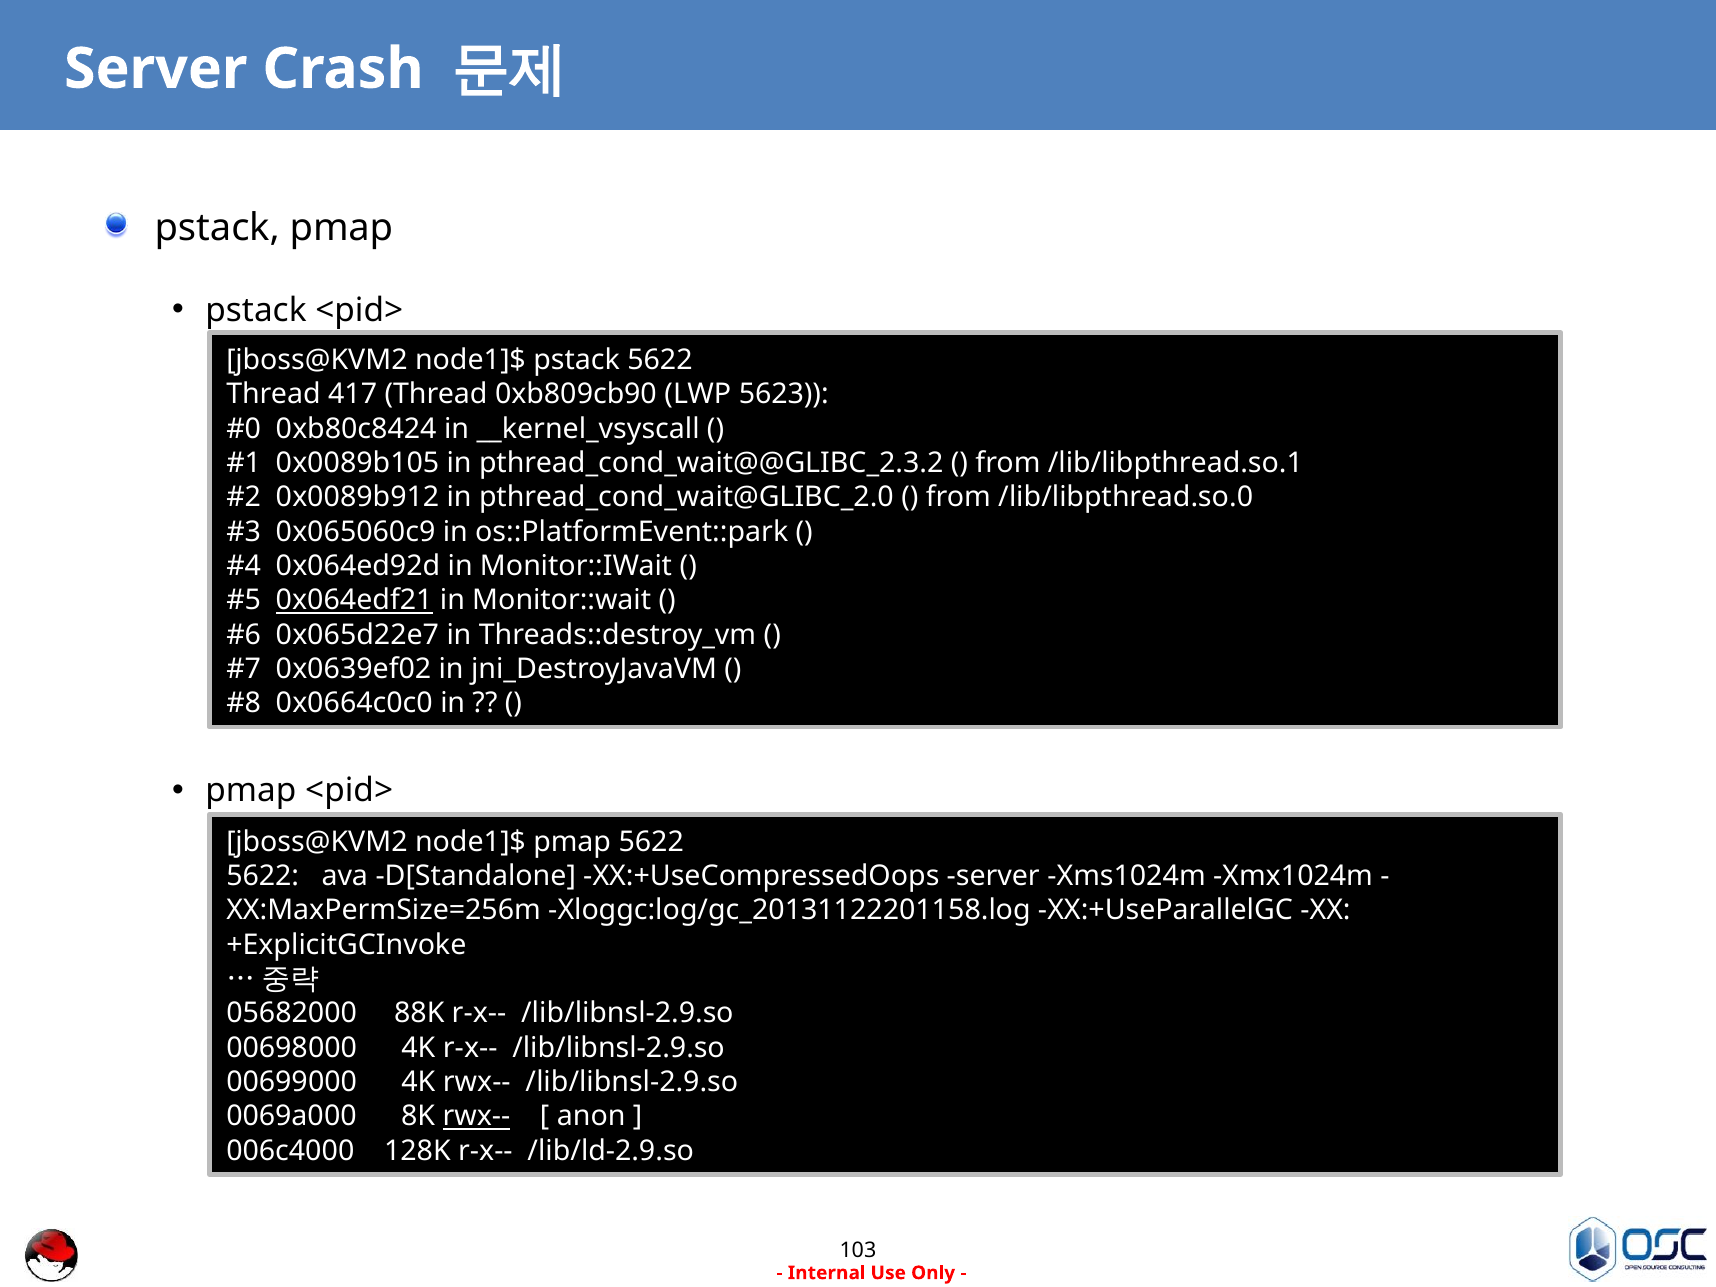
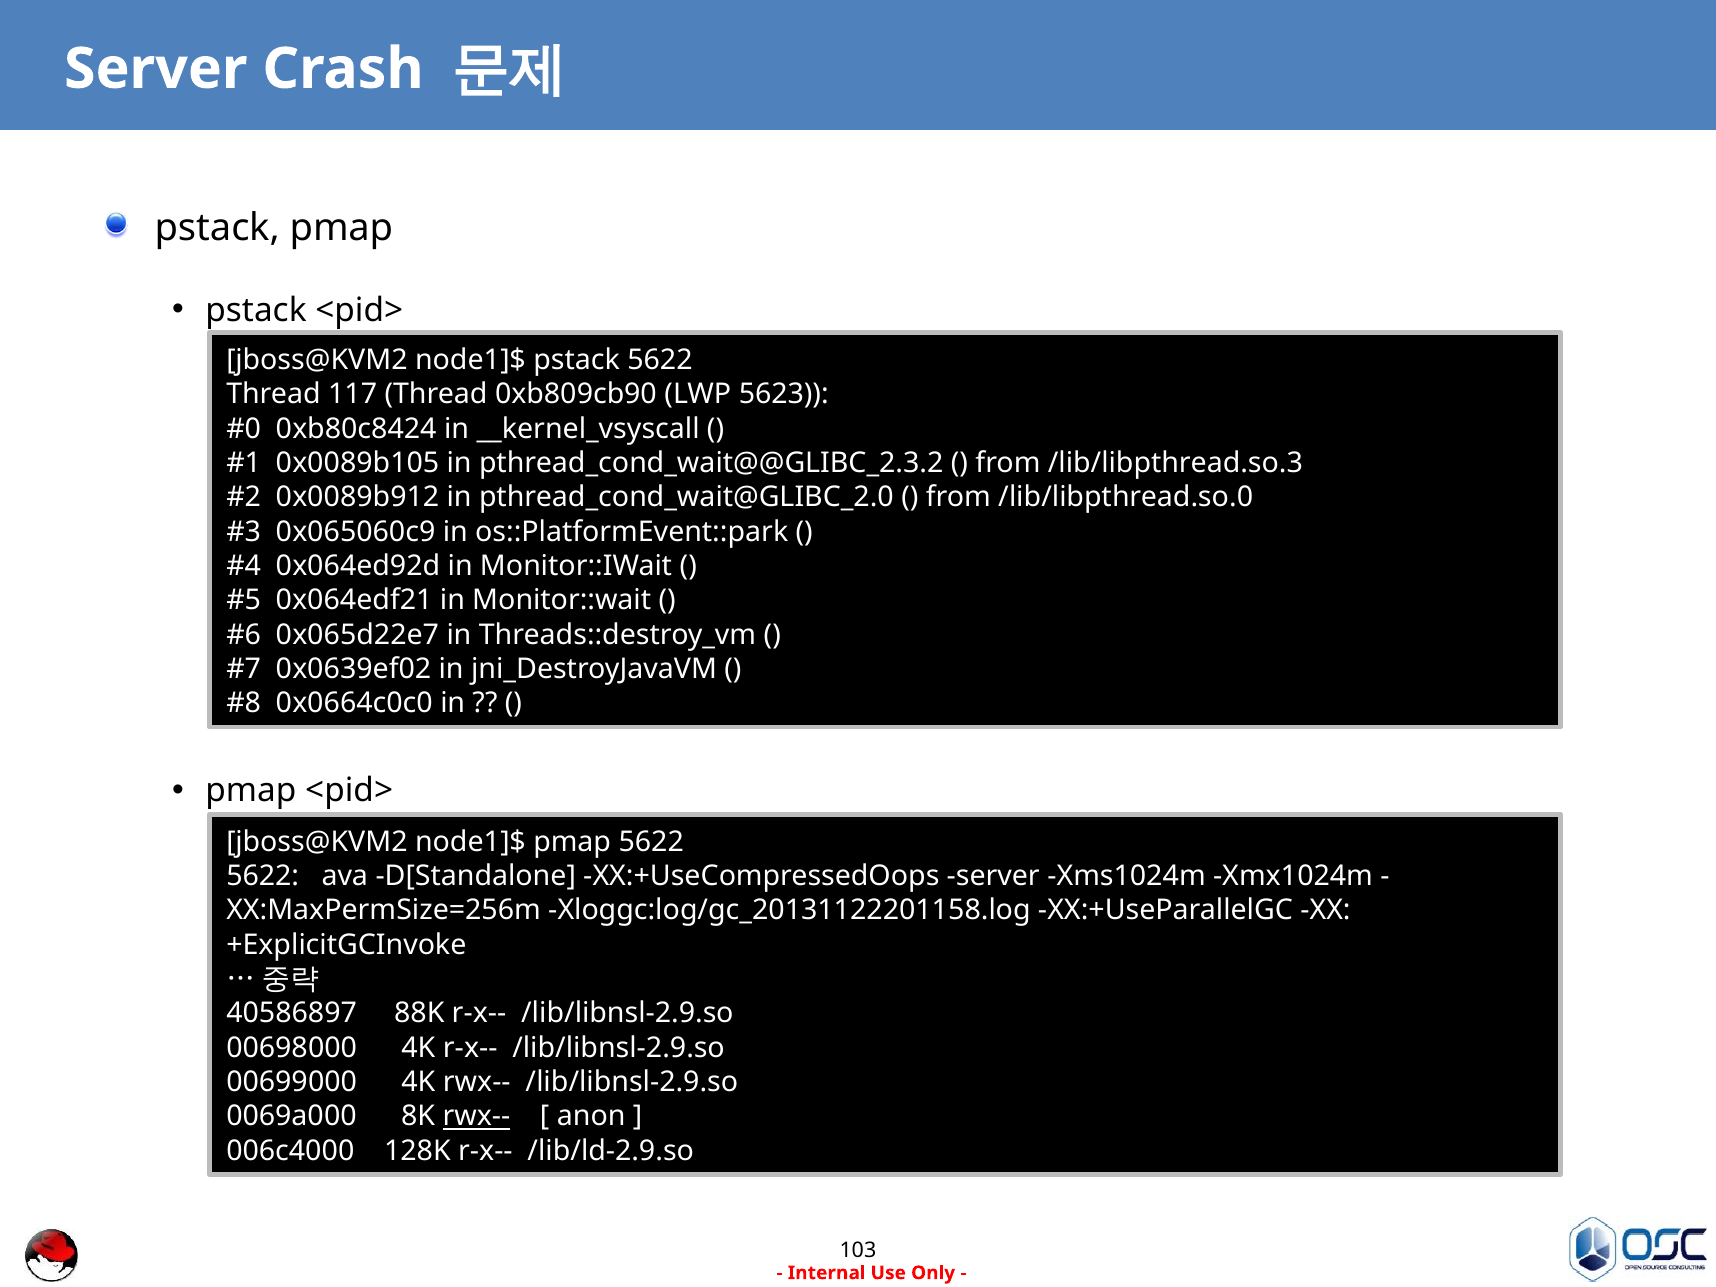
417: 417 -> 117 (353, 395)
/lib/libpthread.so.1: /lib/libpthread.so.1 -> /lib/libpthread.so.3 (1175, 463)
0x064edf21 underline: present -> none (354, 600)
05682000: 05682000 -> 40586897 (292, 1013)
